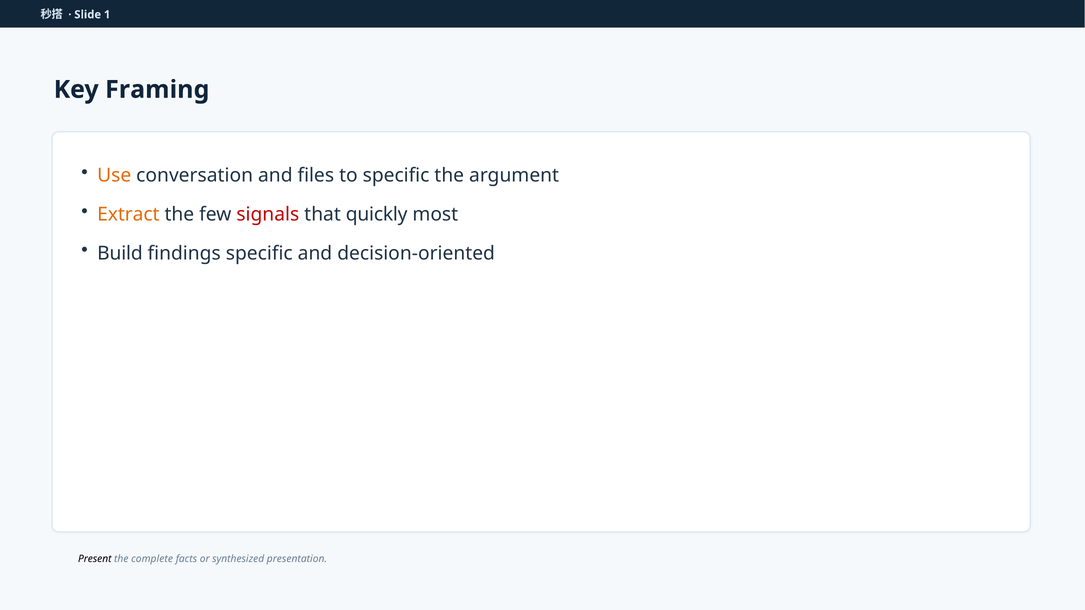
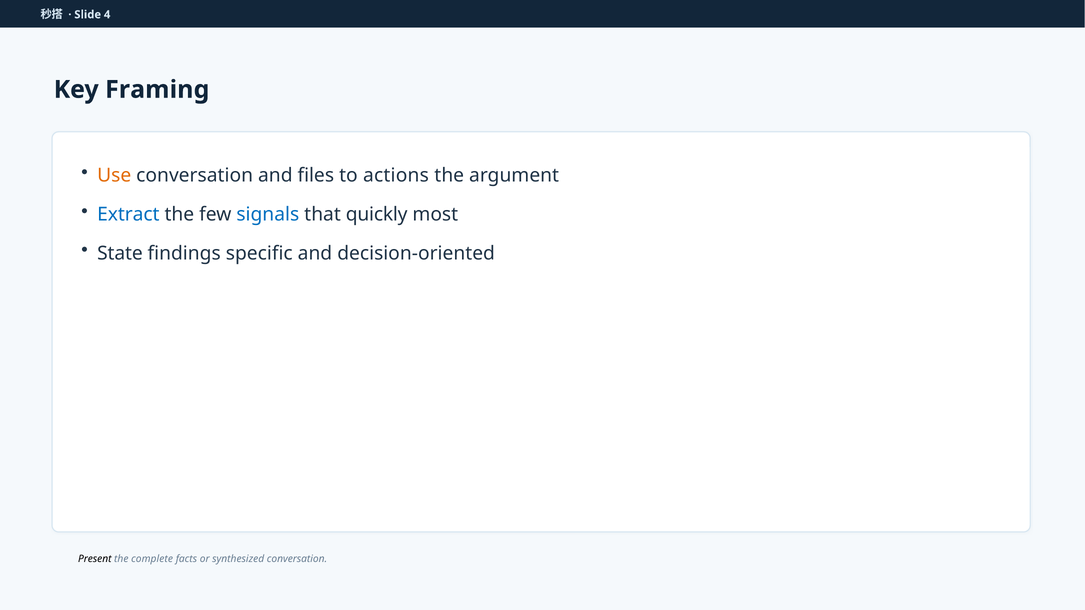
1: 1 -> 4 (107, 15)
to specific: specific -> actions (396, 176)
Extract colour: orange -> blue (128, 214)
signals colour: red -> blue (268, 214)
Build: Build -> State (120, 253)
synthesized presentation: presentation -> conversation (297, 559)
